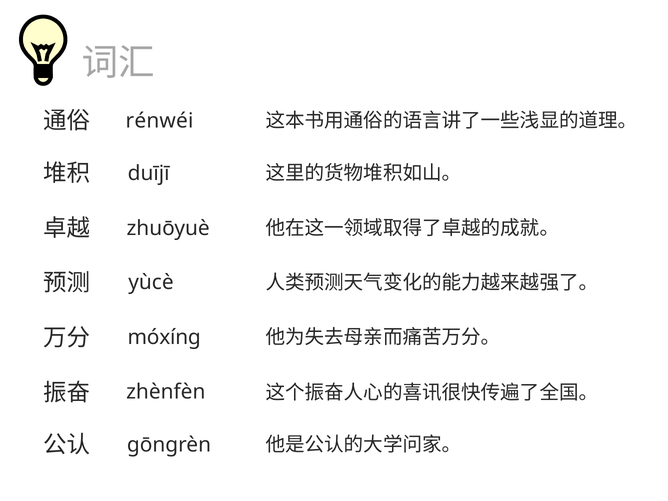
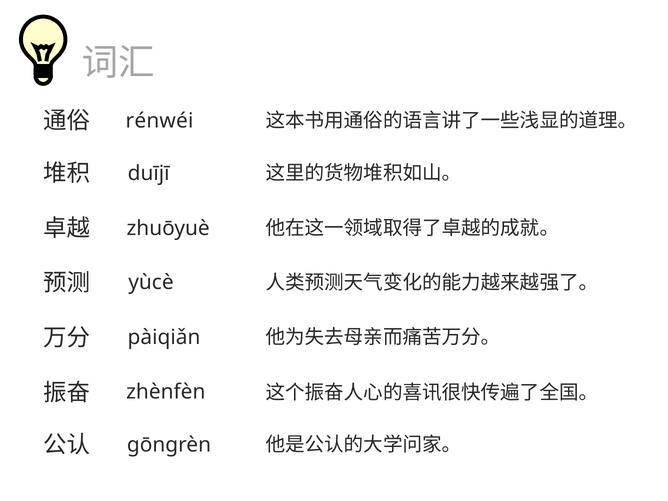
móxíng: móxíng -> pàiqiǎn (164, 338)
